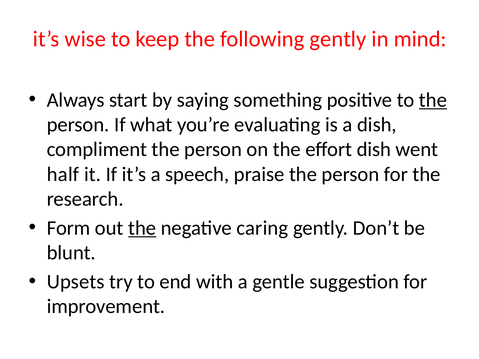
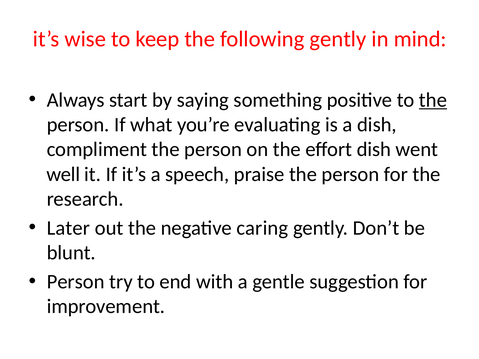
half: half -> well (63, 174)
Form: Form -> Later (68, 228)
the underline: present -> none (142, 228)
Upsets: Upsets -> Person (76, 282)
